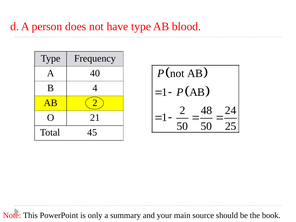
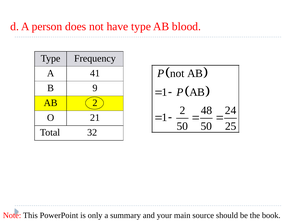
40: 40 -> 41 (95, 73)
4: 4 -> 9 (95, 88)
45: 45 -> 32 (92, 133)
